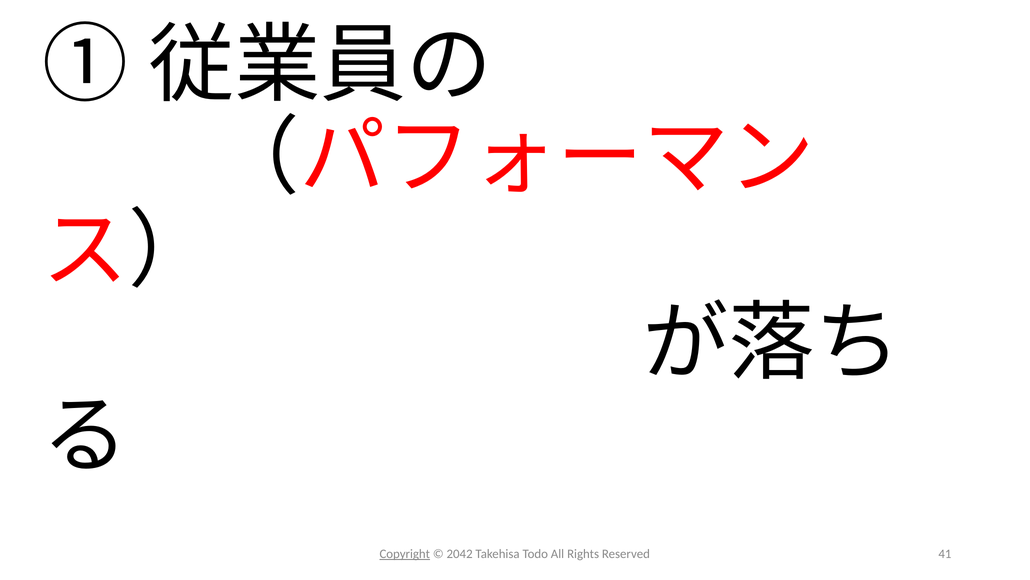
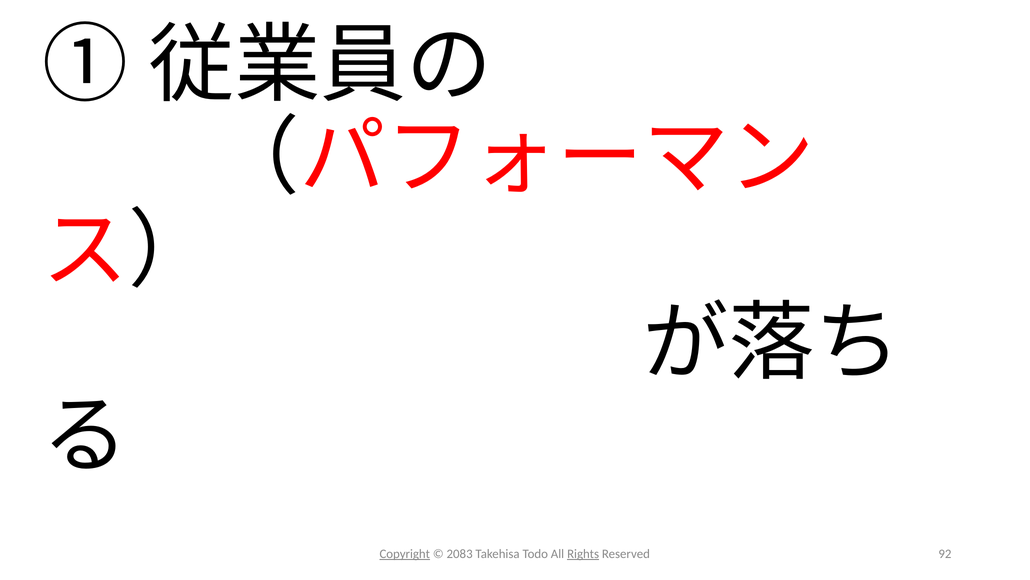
2042: 2042 -> 2083 (460, 553)
Rights underline: none -> present (583, 553)
41: 41 -> 92 (945, 553)
